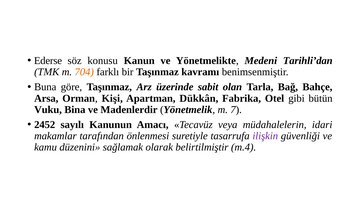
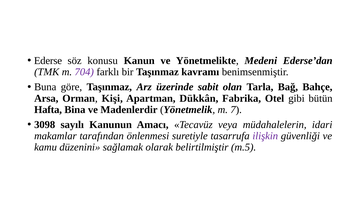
Tarihli’dan: Tarihli’dan -> Ederse’dan (308, 61)
704 colour: orange -> purple (84, 72)
Vuku: Vuku -> Hafta (48, 110)
2452: 2452 -> 3098 (45, 125)
m.4: m.4 -> m.5 (244, 148)
